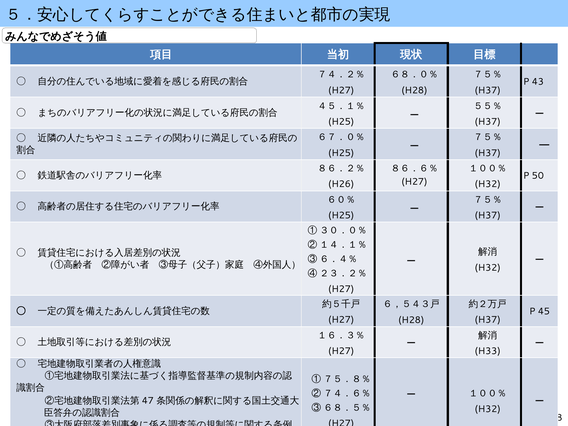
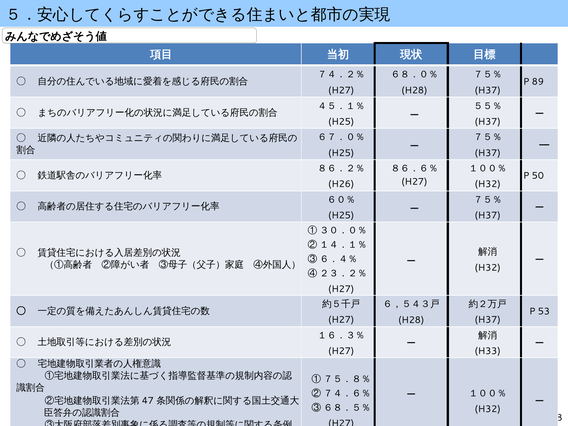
43: 43 -> 89 (538, 82)
45: 45 -> 53 (544, 312)
